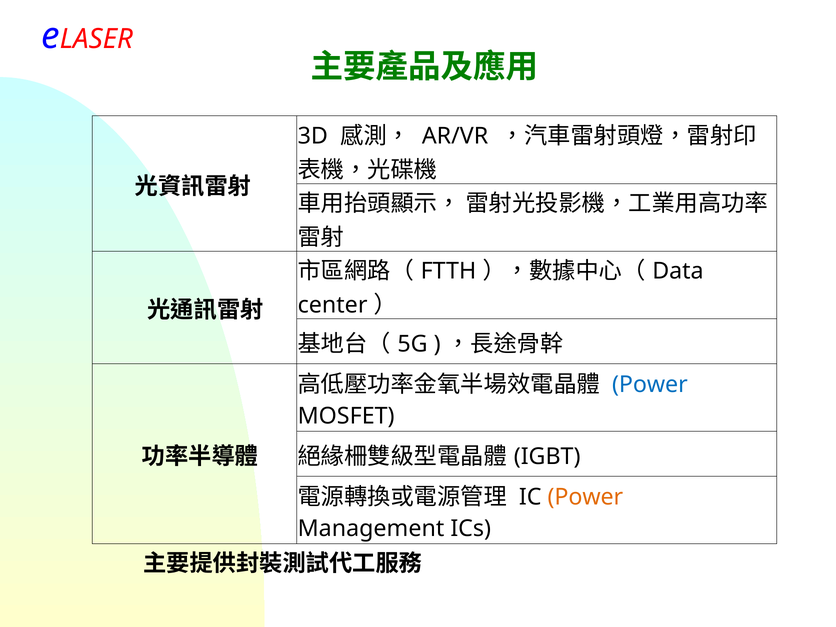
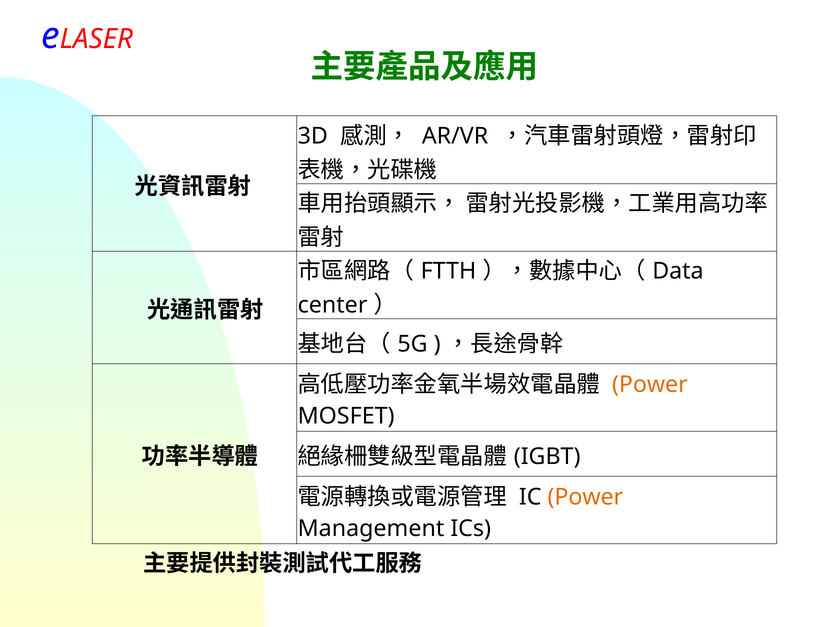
Power colour: blue -> orange (650, 384)
